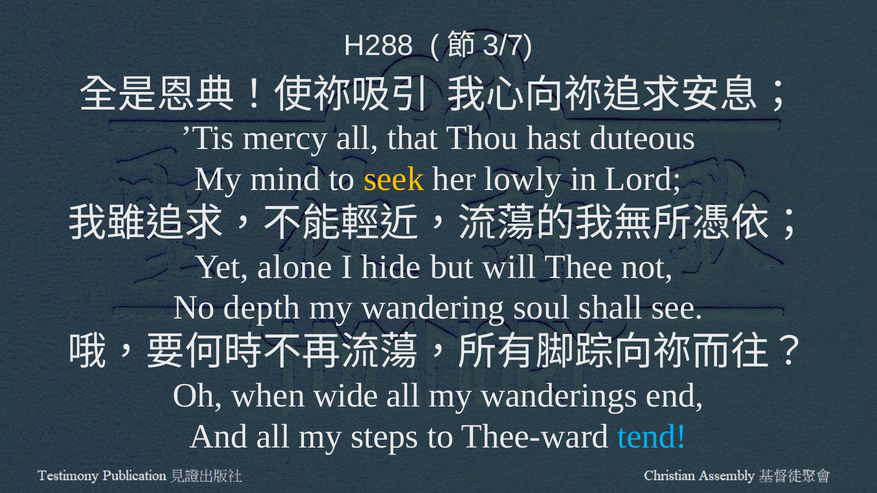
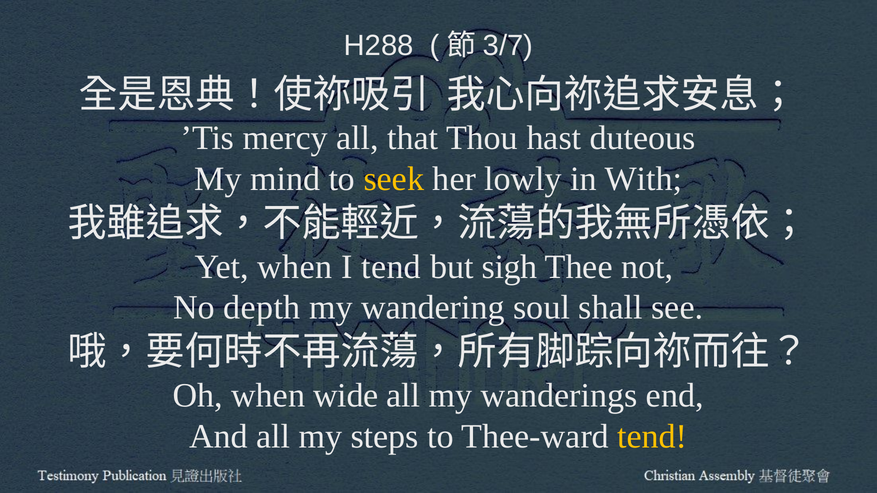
Lord: Lord -> With (643, 179)
Yet alone: alone -> when (295, 267)
I hide: hide -> tend (391, 267)
will: will -> sigh (510, 267)
tend colour: light blue -> yellow (652, 437)
